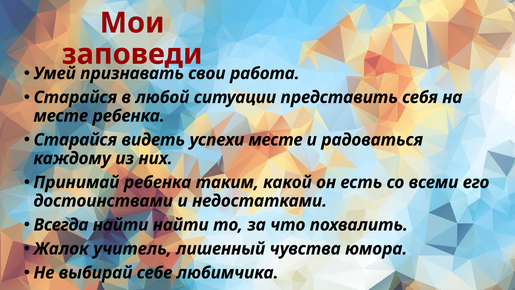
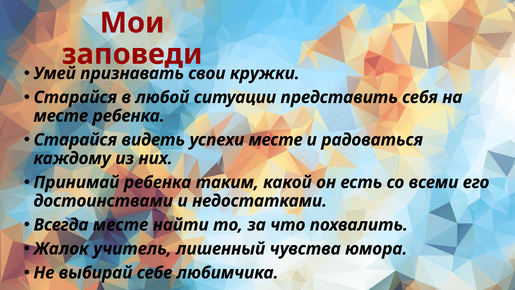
работа: работа -> кружки (265, 73)
Всегда найти: найти -> месте (121, 225)
